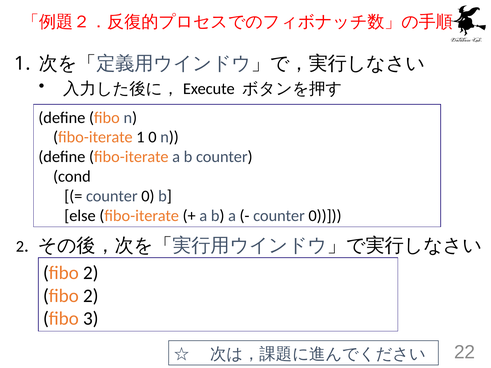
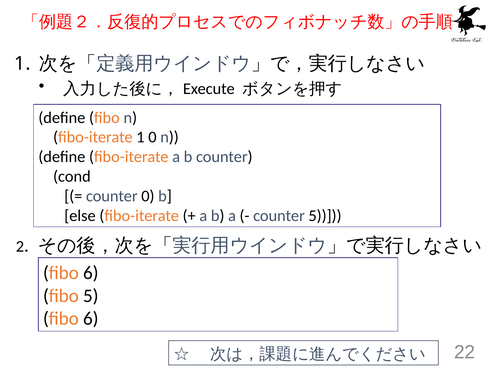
0: 0 -> 5 (325, 216)
2: 2 -> 6 (91, 273)
2: 2 -> 5 (91, 296)
3: 3 -> 6 (91, 319)
